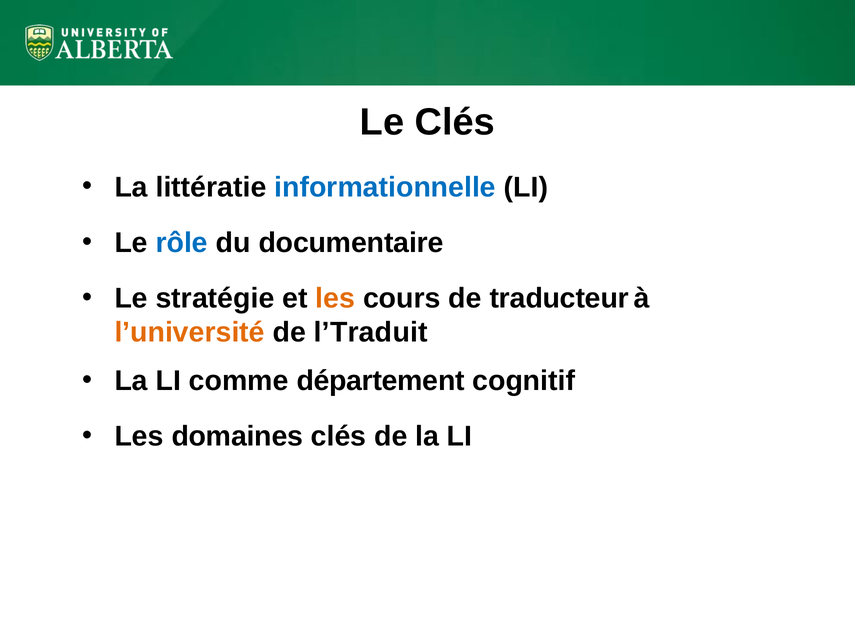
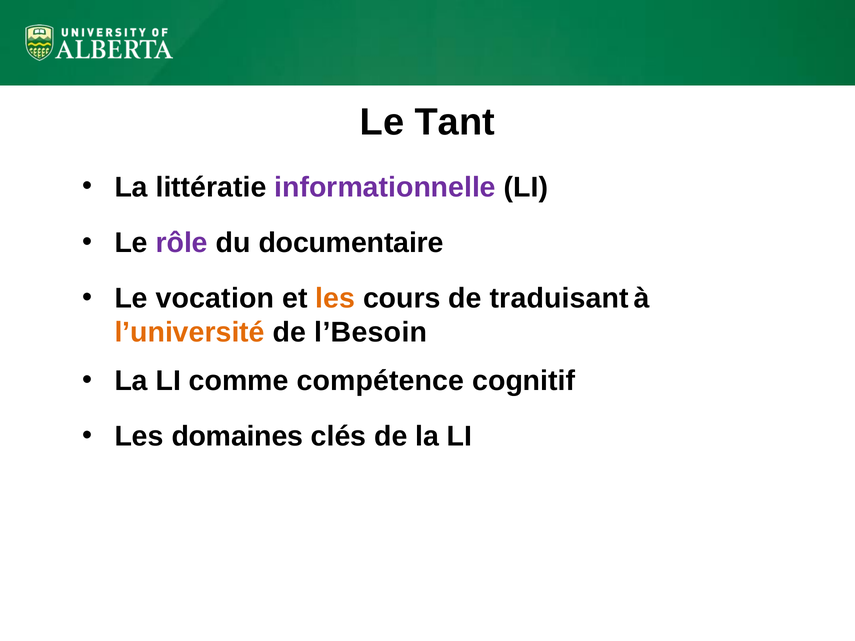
Le Clés: Clés -> Tant (455, 122)
informationnelle colour: blue -> purple (385, 187)
rôle colour: blue -> purple (182, 243)
stratégie: stratégie -> vocation (215, 298)
traducteur: traducteur -> traduisant (559, 298)
l’Traduit: l’Traduit -> l’Besoin (371, 333)
département: département -> compétence (380, 381)
